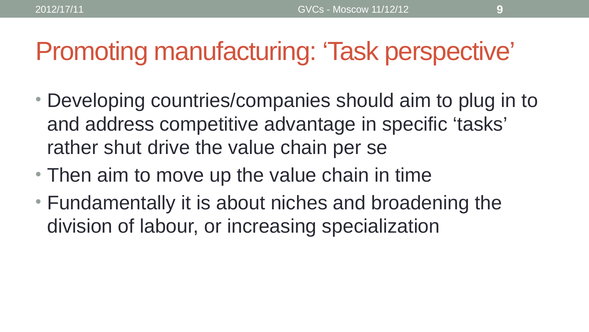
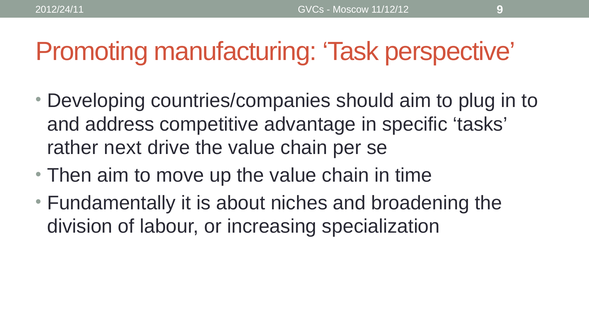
2012/17/11: 2012/17/11 -> 2012/24/11 (60, 9)
shut: shut -> next (123, 147)
